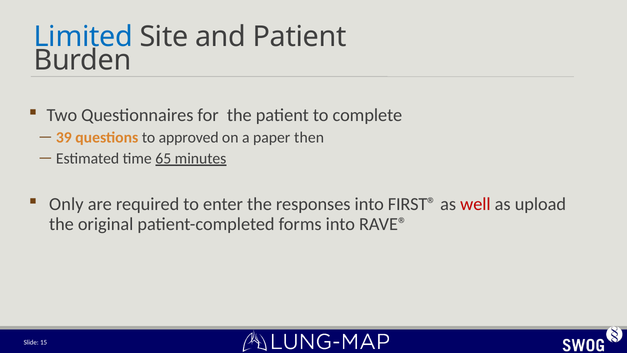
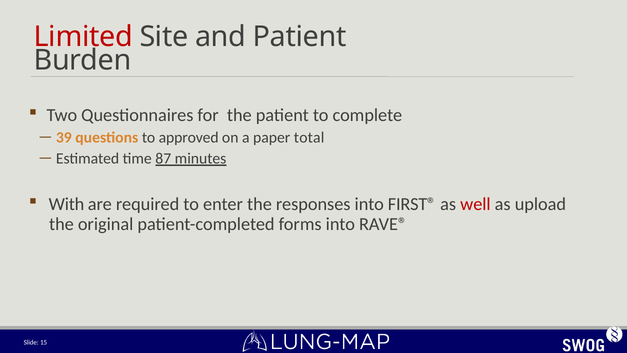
Limited colour: blue -> red (83, 37)
then: then -> total (309, 137)
65: 65 -> 87 (163, 158)
Only: Only -> With (66, 204)
